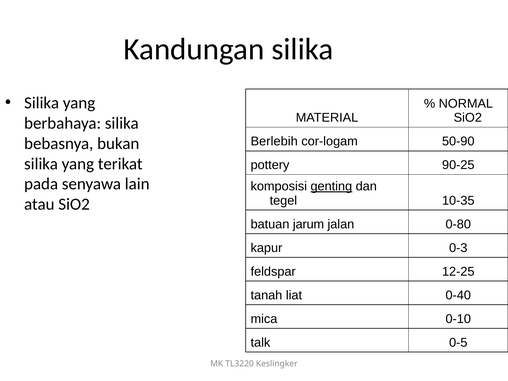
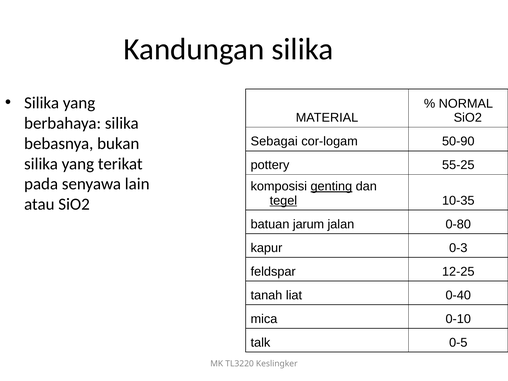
Berlebih: Berlebih -> Sebagai (274, 141)
90-25: 90-25 -> 55-25 (458, 165)
tegel underline: none -> present (283, 201)
